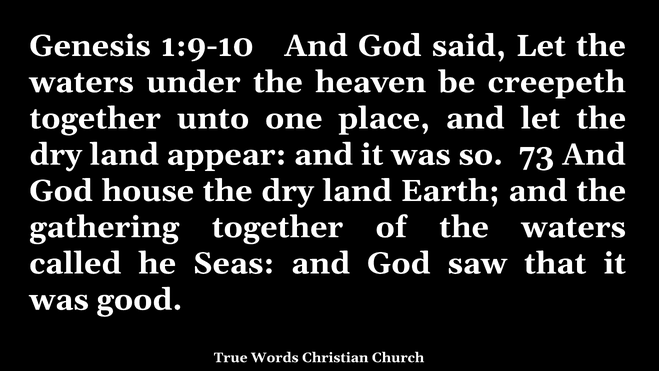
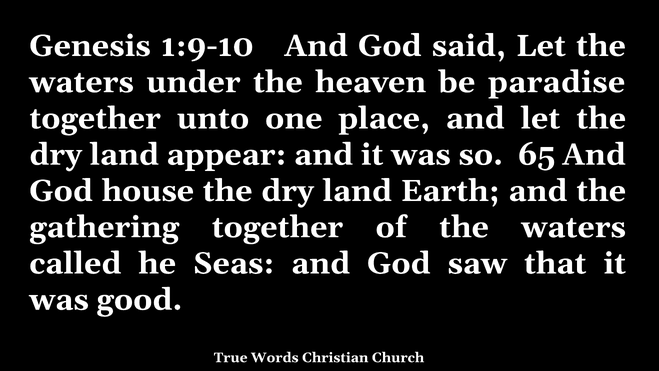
creepeth: creepeth -> paradise (557, 82)
73: 73 -> 65 (537, 155)
